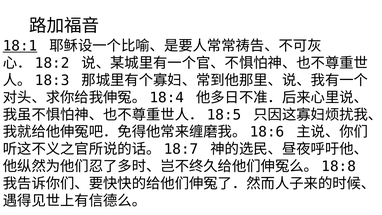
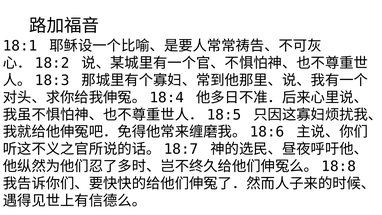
18:1 underline: present -> none (20, 46)
